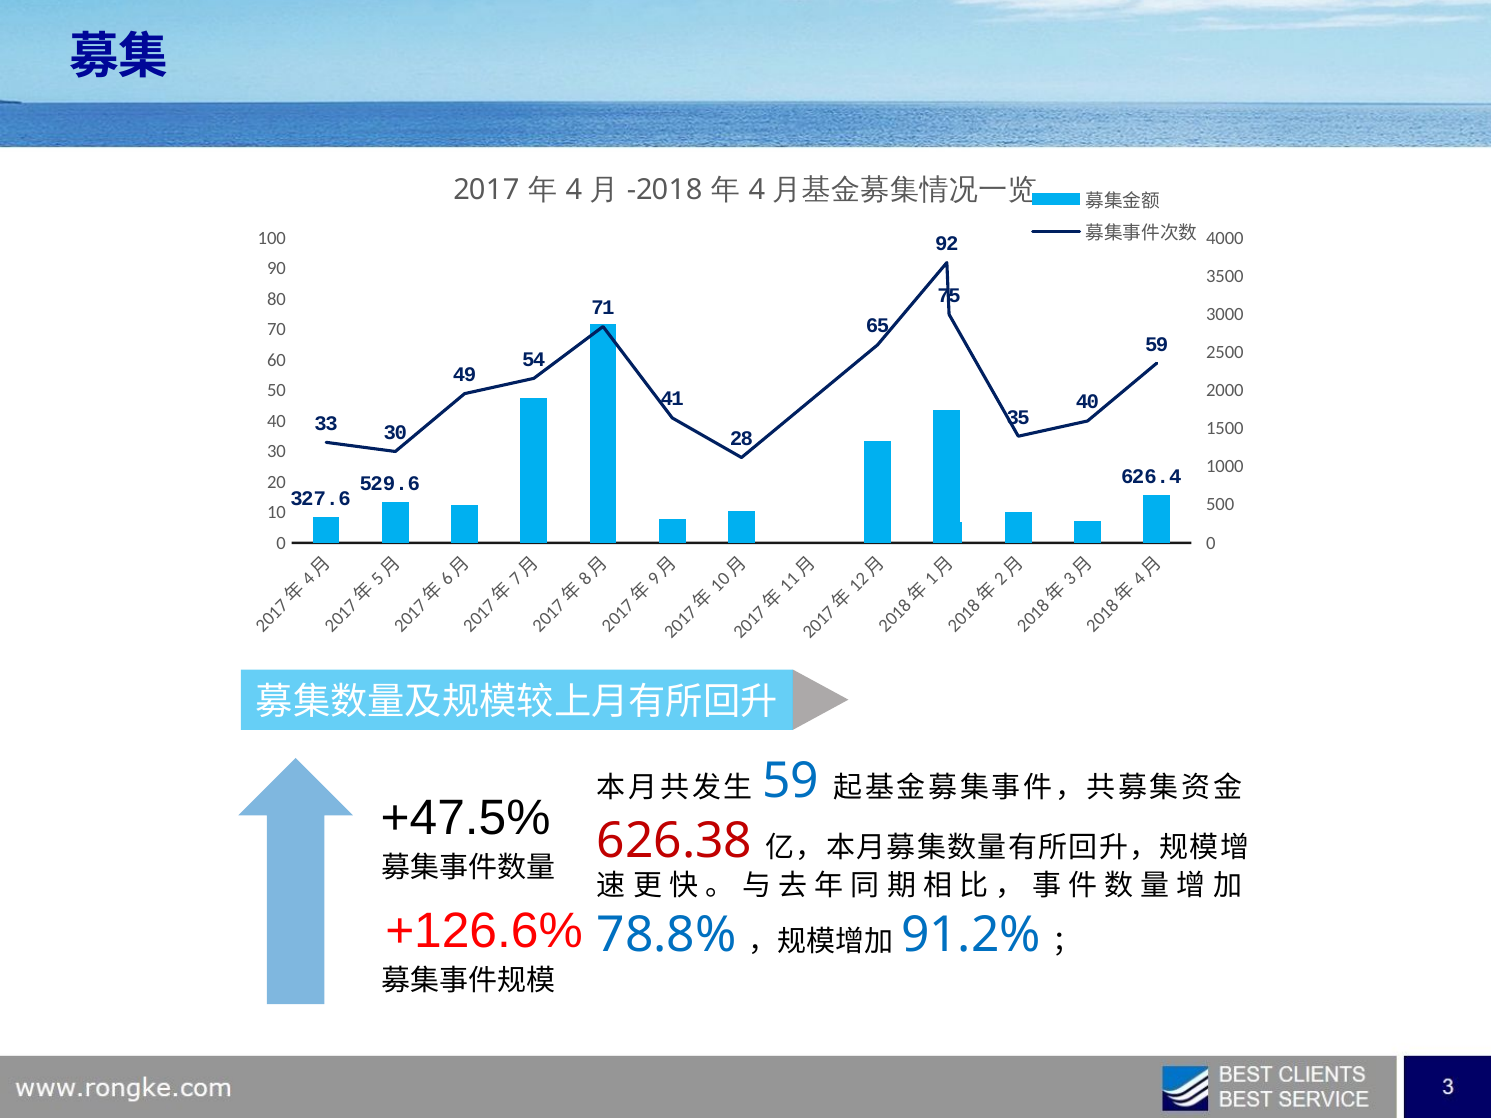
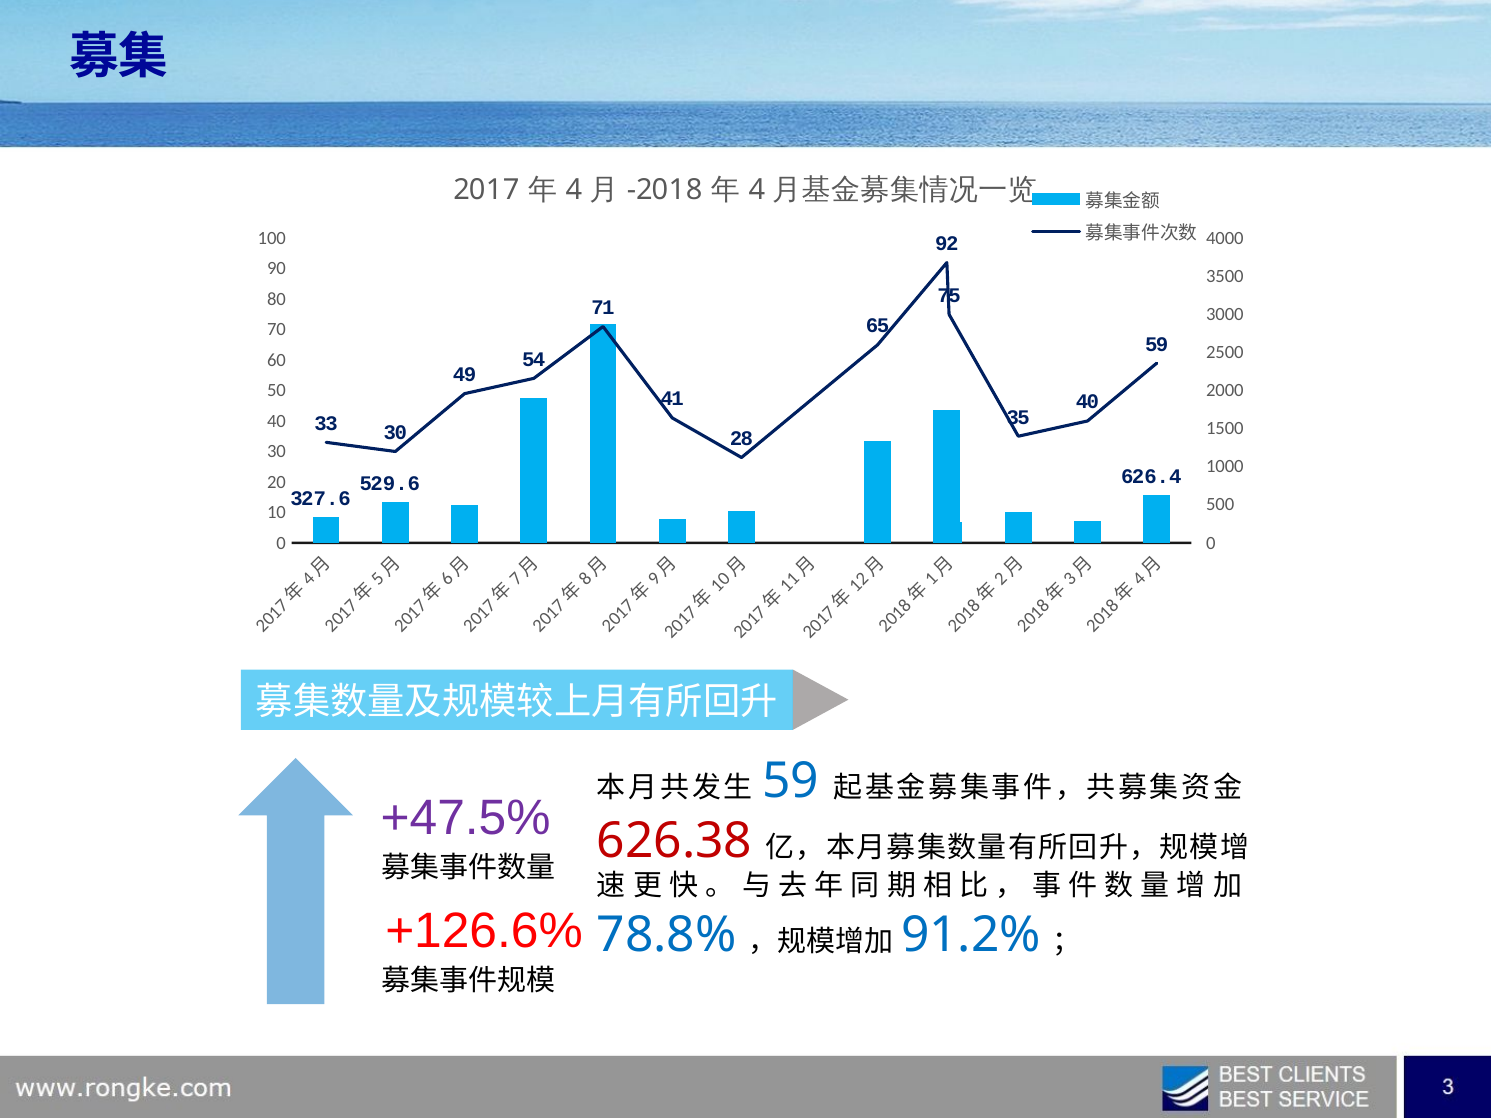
+47.5% colour: black -> purple (466, 819)
